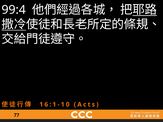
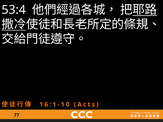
99:4: 99:4 -> 53:4 (14, 10)
